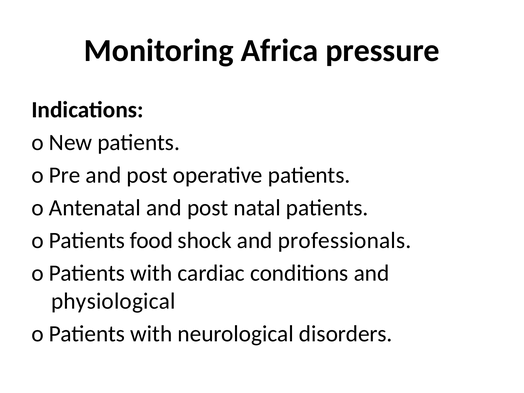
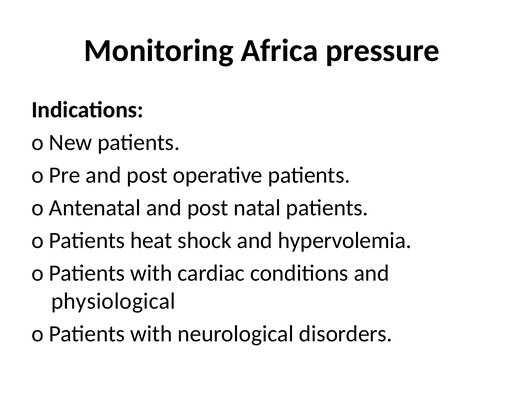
food: food -> heat (151, 240)
professionals: professionals -> hypervolemia (345, 240)
